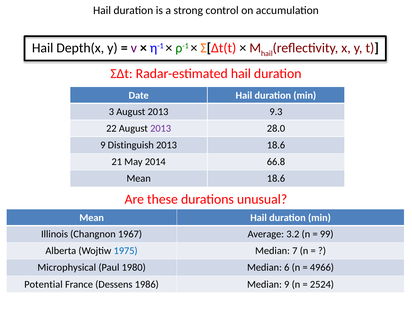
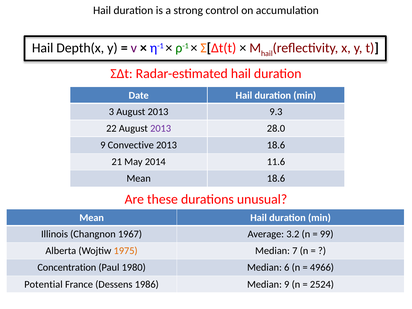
Distinguish: Distinguish -> Convective (131, 145)
66.8: 66.8 -> 11.6 (276, 162)
1975 colour: blue -> orange (126, 251)
Microphysical: Microphysical -> Concentration (67, 268)
